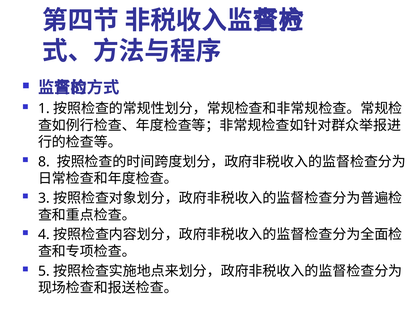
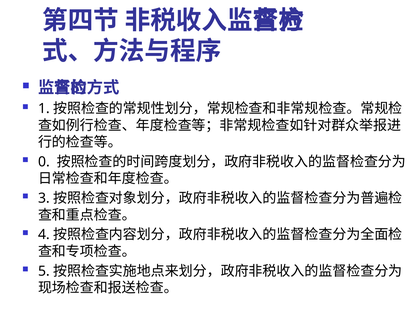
8: 8 -> 0 (44, 162)
